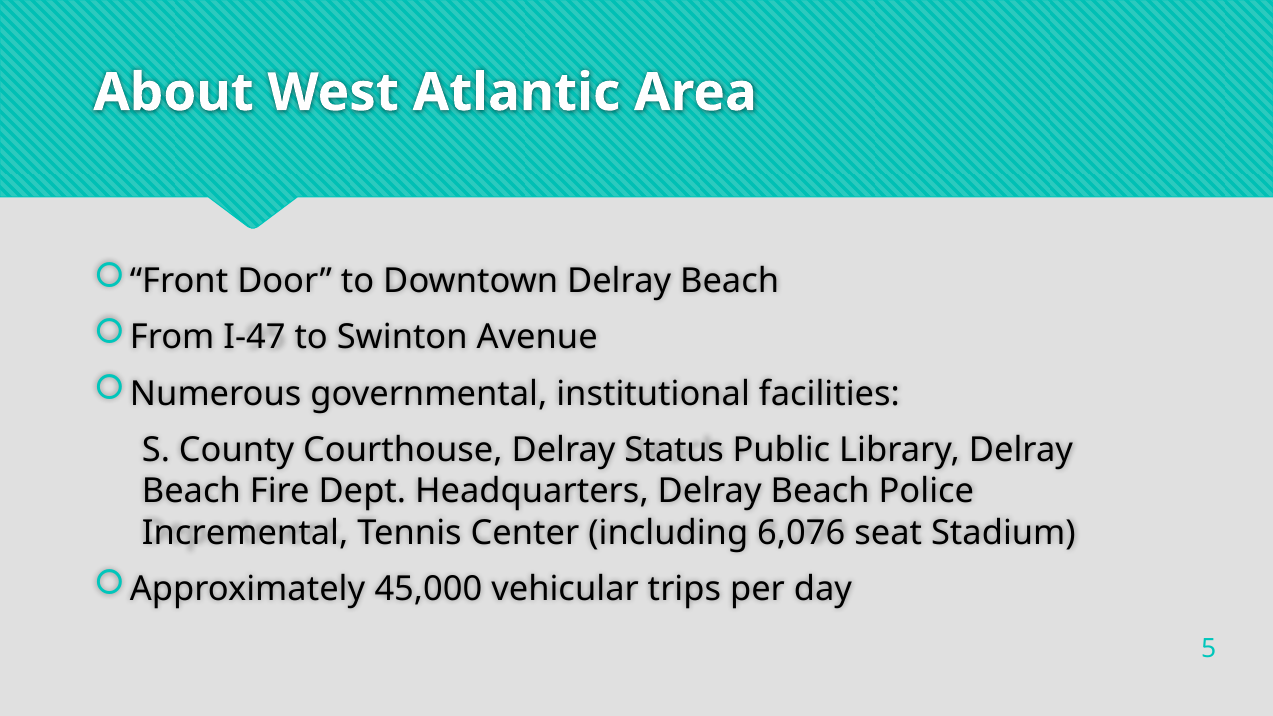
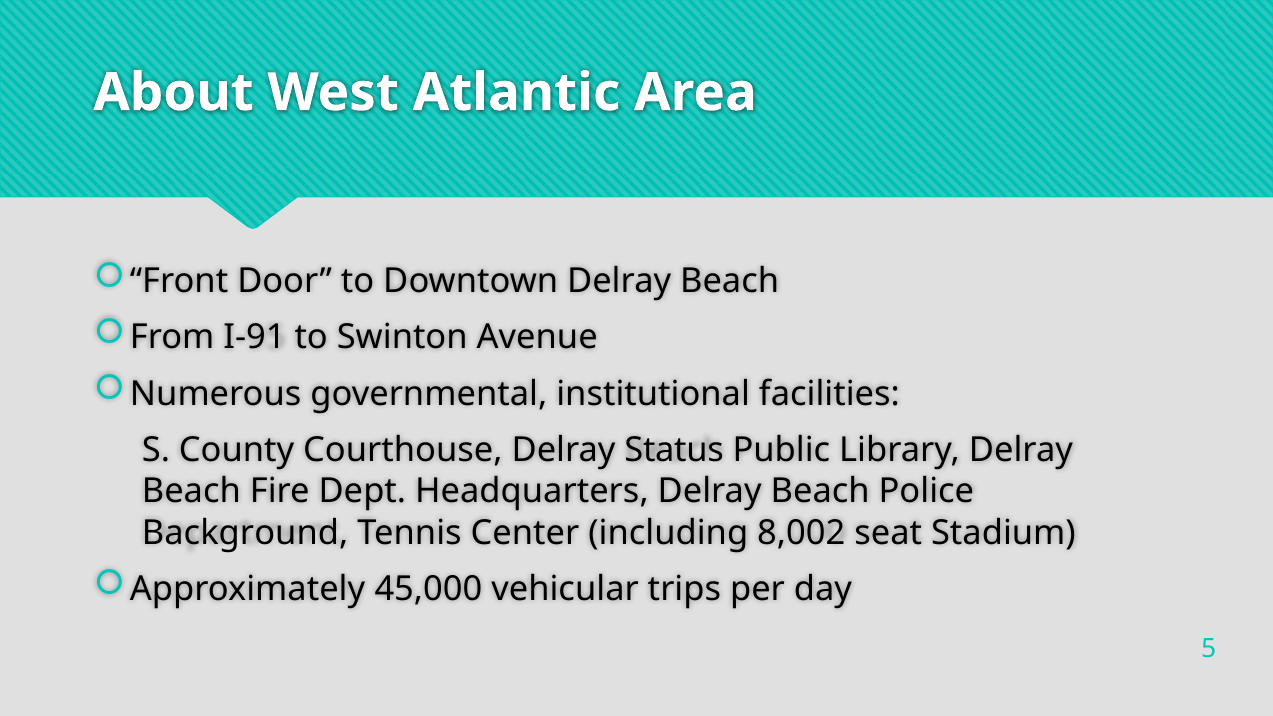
I-47: I-47 -> I-91 (255, 338)
Incremental: Incremental -> Background (245, 533)
6,076: 6,076 -> 8,002 (801, 533)
